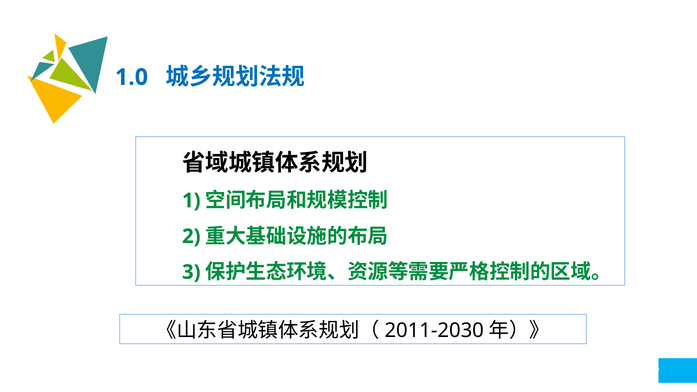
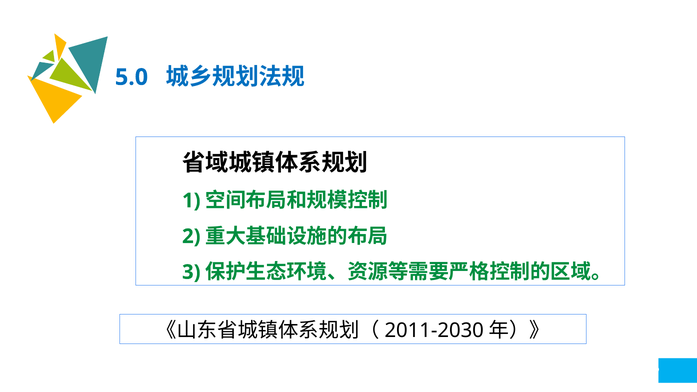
1.0: 1.0 -> 5.0 (132, 77)
